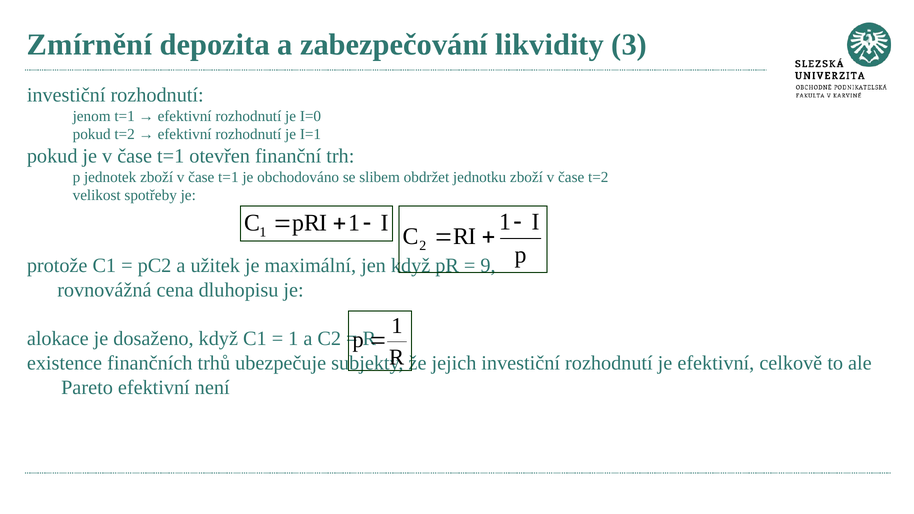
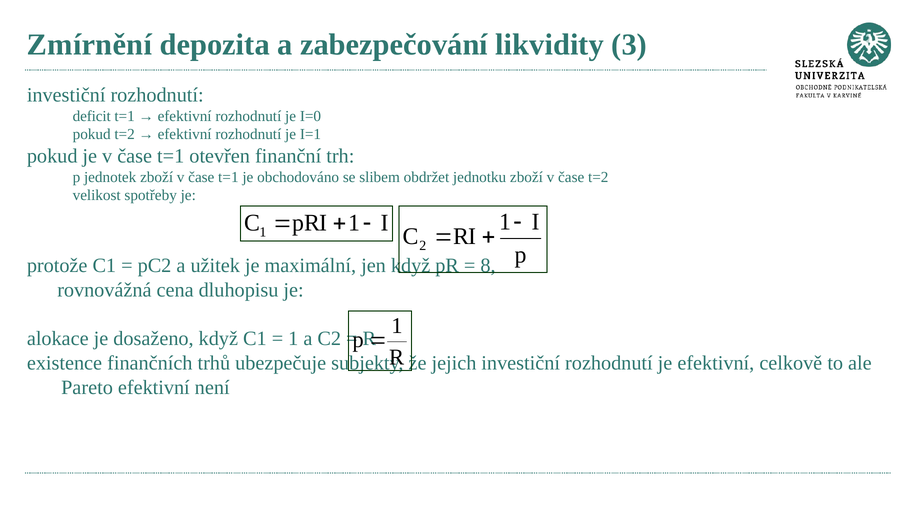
jenom: jenom -> deficit (92, 116)
9: 9 -> 8 (488, 266)
